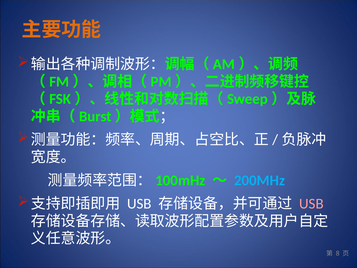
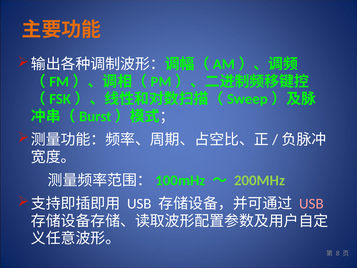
200MHz colour: light blue -> light green (260, 180)
